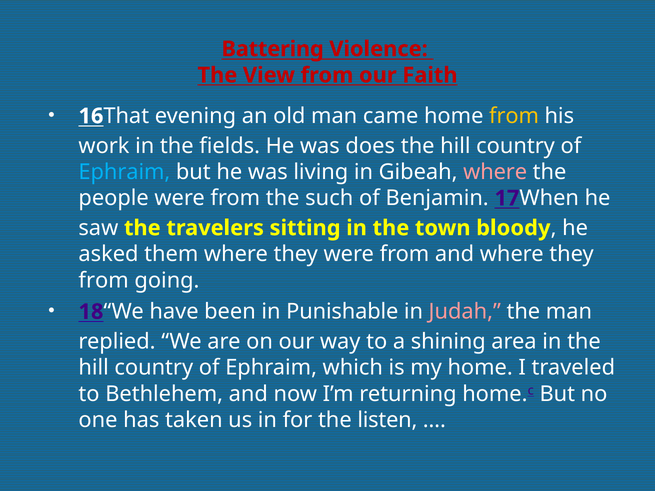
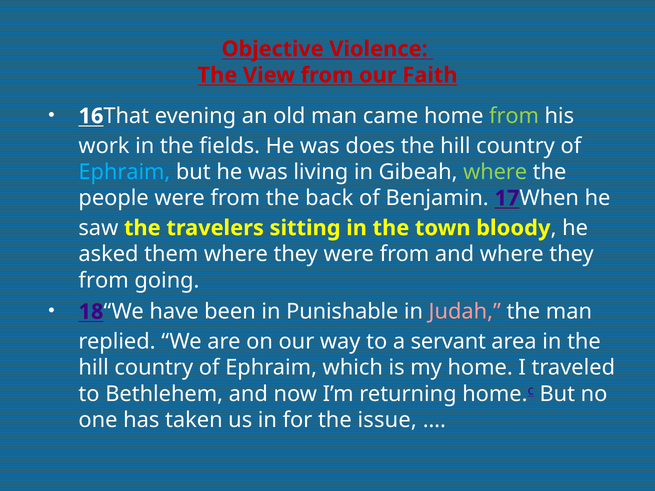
Battering: Battering -> Objective (273, 49)
from colour: yellow -> light green (514, 116)
where colour: pink -> light green (495, 172)
such: such -> back (329, 198)
shining: shining -> servant (448, 342)
listen: listen -> issue (387, 420)
